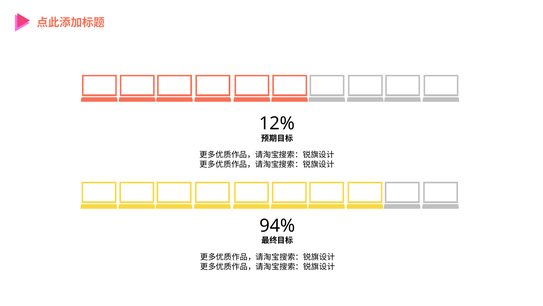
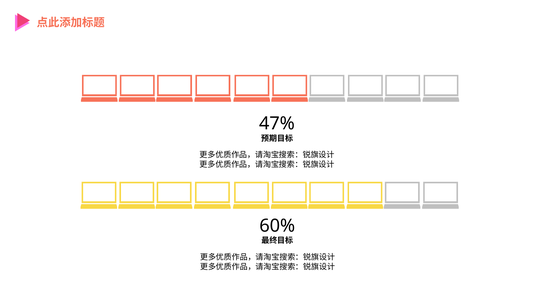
12%: 12% -> 47% (277, 123)
94%: 94% -> 60% (277, 225)
